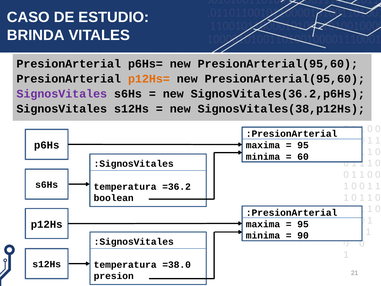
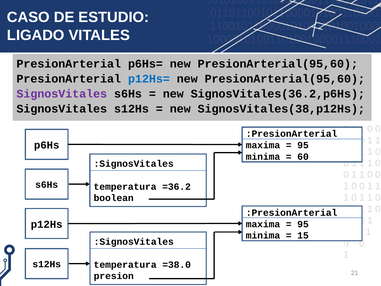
BRINDA: BRINDA -> LIGADO (36, 35)
p12Hs= colour: orange -> blue (149, 79)
90: 90 -> 15 (303, 235)
